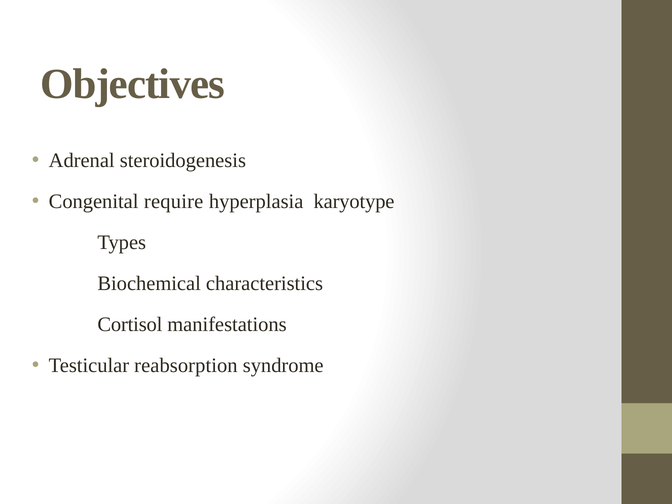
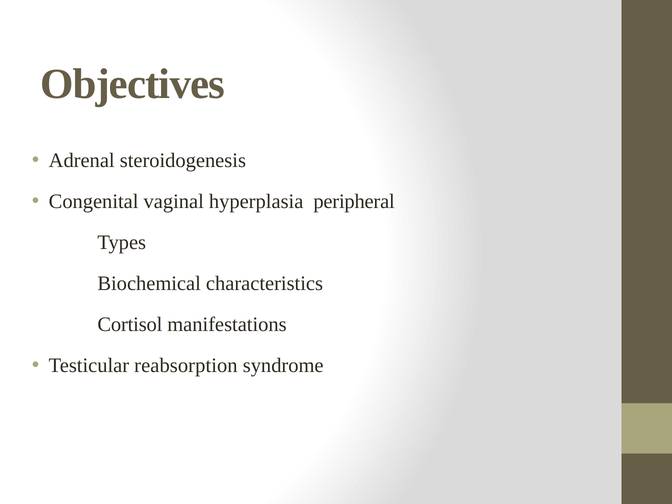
require: require -> vaginal (174, 201)
karyotype: karyotype -> peripheral (354, 201)
